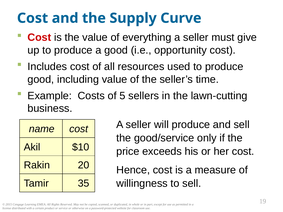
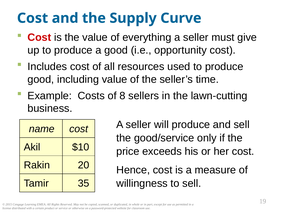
5: 5 -> 8 (122, 96)
